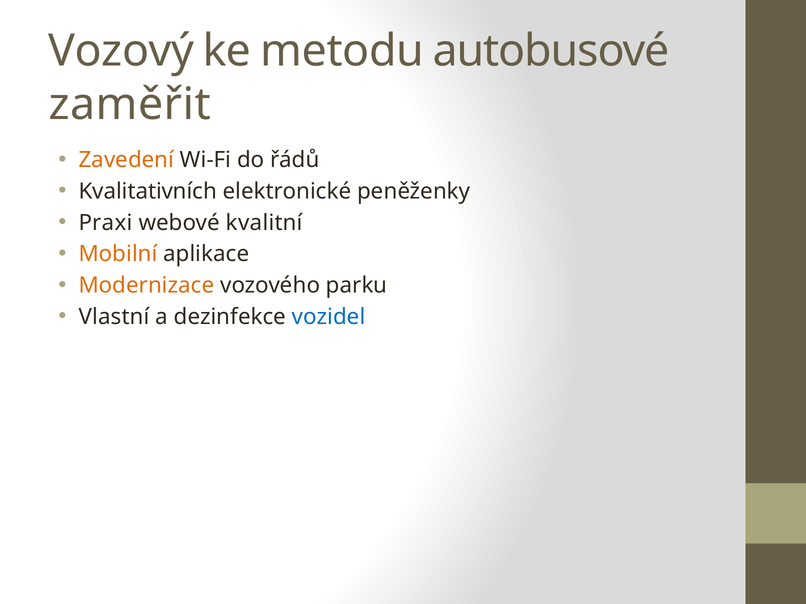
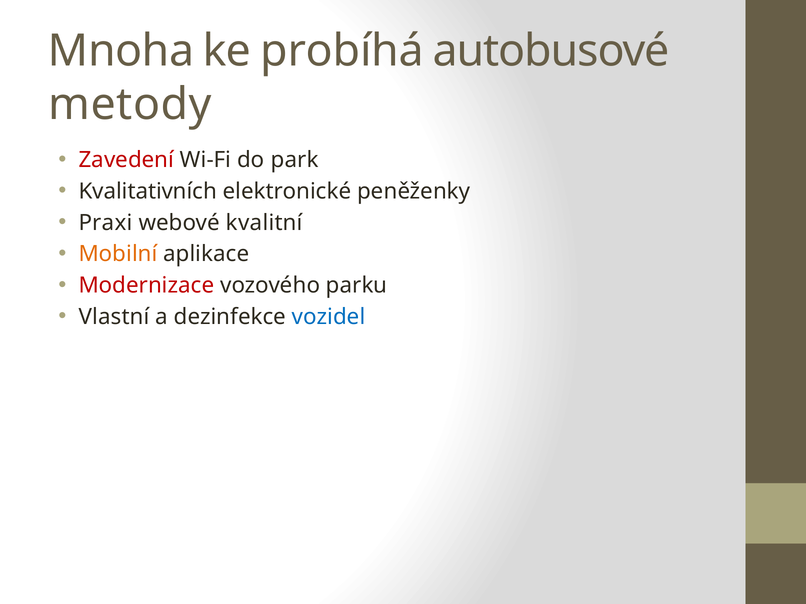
Vozový: Vozový -> Mnoha (121, 51)
metodu: metodu -> probíhá (342, 51)
zaměřit: zaměřit -> metody (130, 105)
Zavedení colour: orange -> red (126, 160)
řádů: řádů -> park (295, 160)
Modernizace colour: orange -> red (146, 286)
